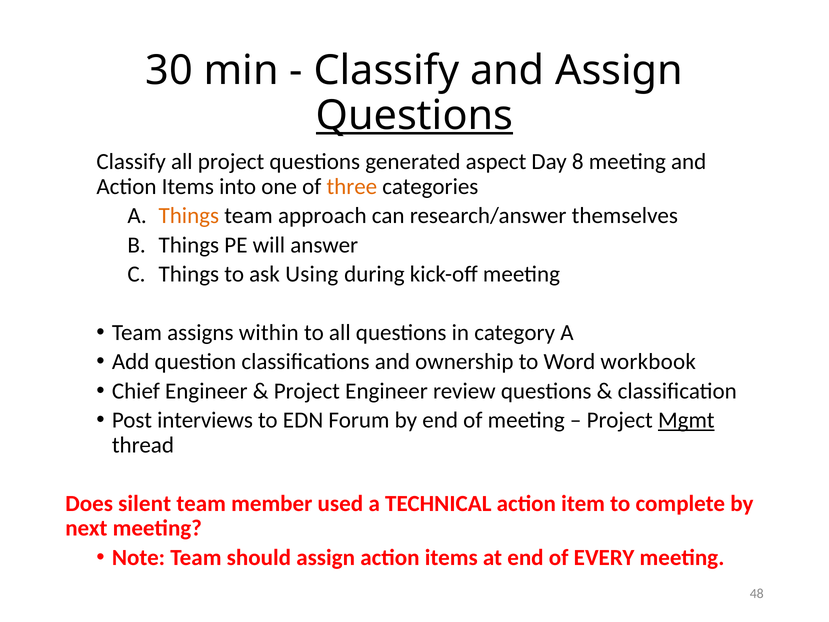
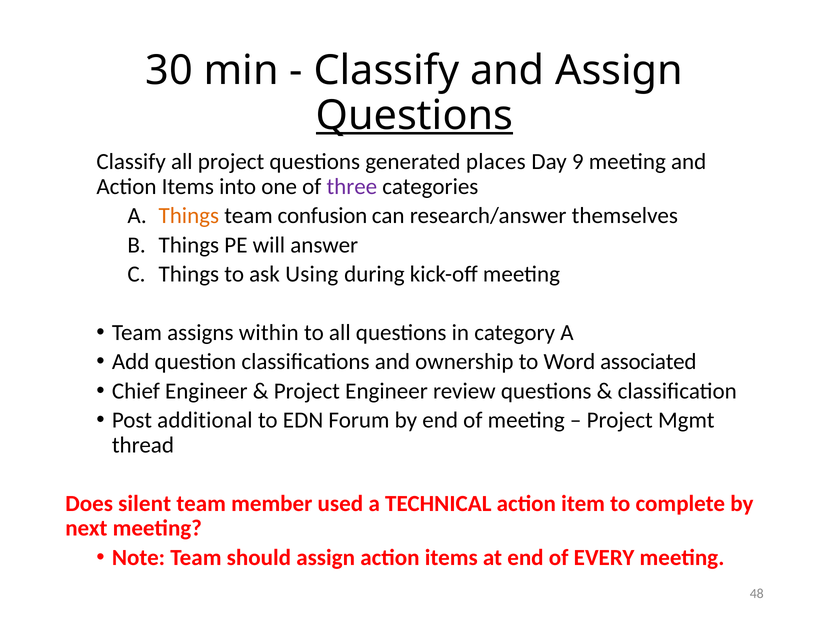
aspect: aspect -> places (496, 162)
8: 8 -> 9 (578, 162)
three colour: orange -> purple (352, 187)
approach: approach -> confusion (322, 216)
workbook: workbook -> associated (648, 362)
interviews: interviews -> additional (205, 420)
Mgmt underline: present -> none (686, 420)
